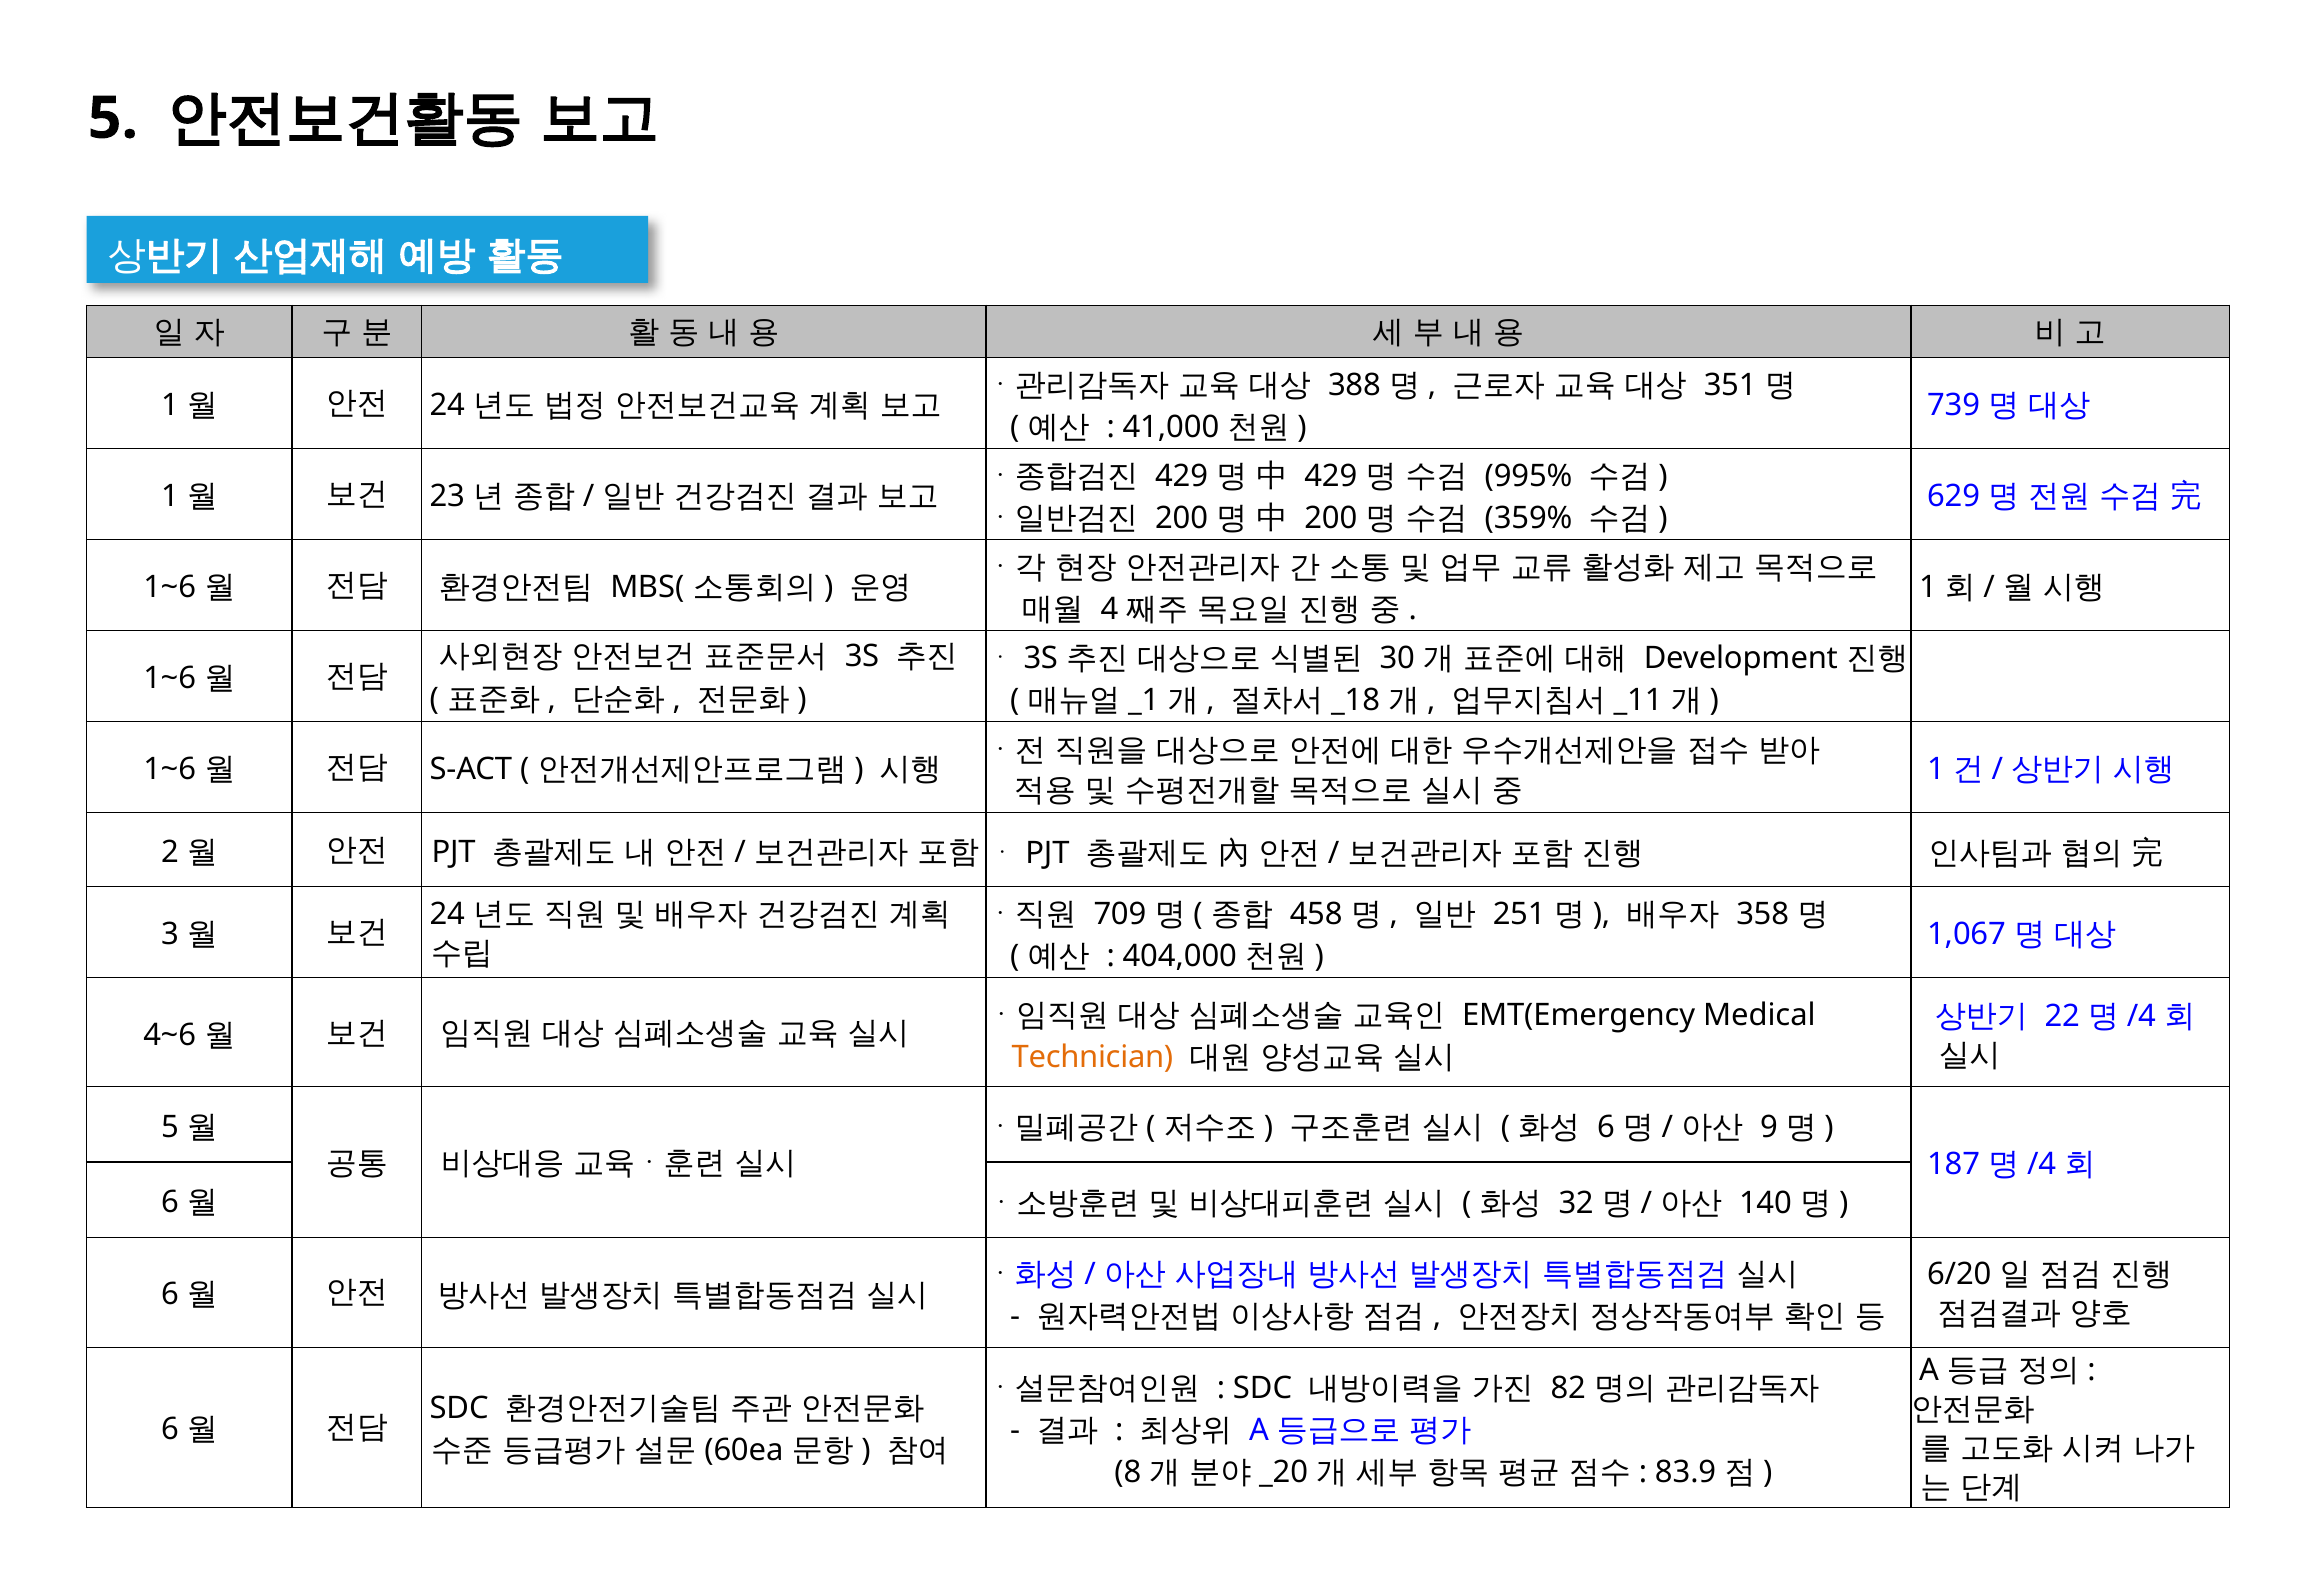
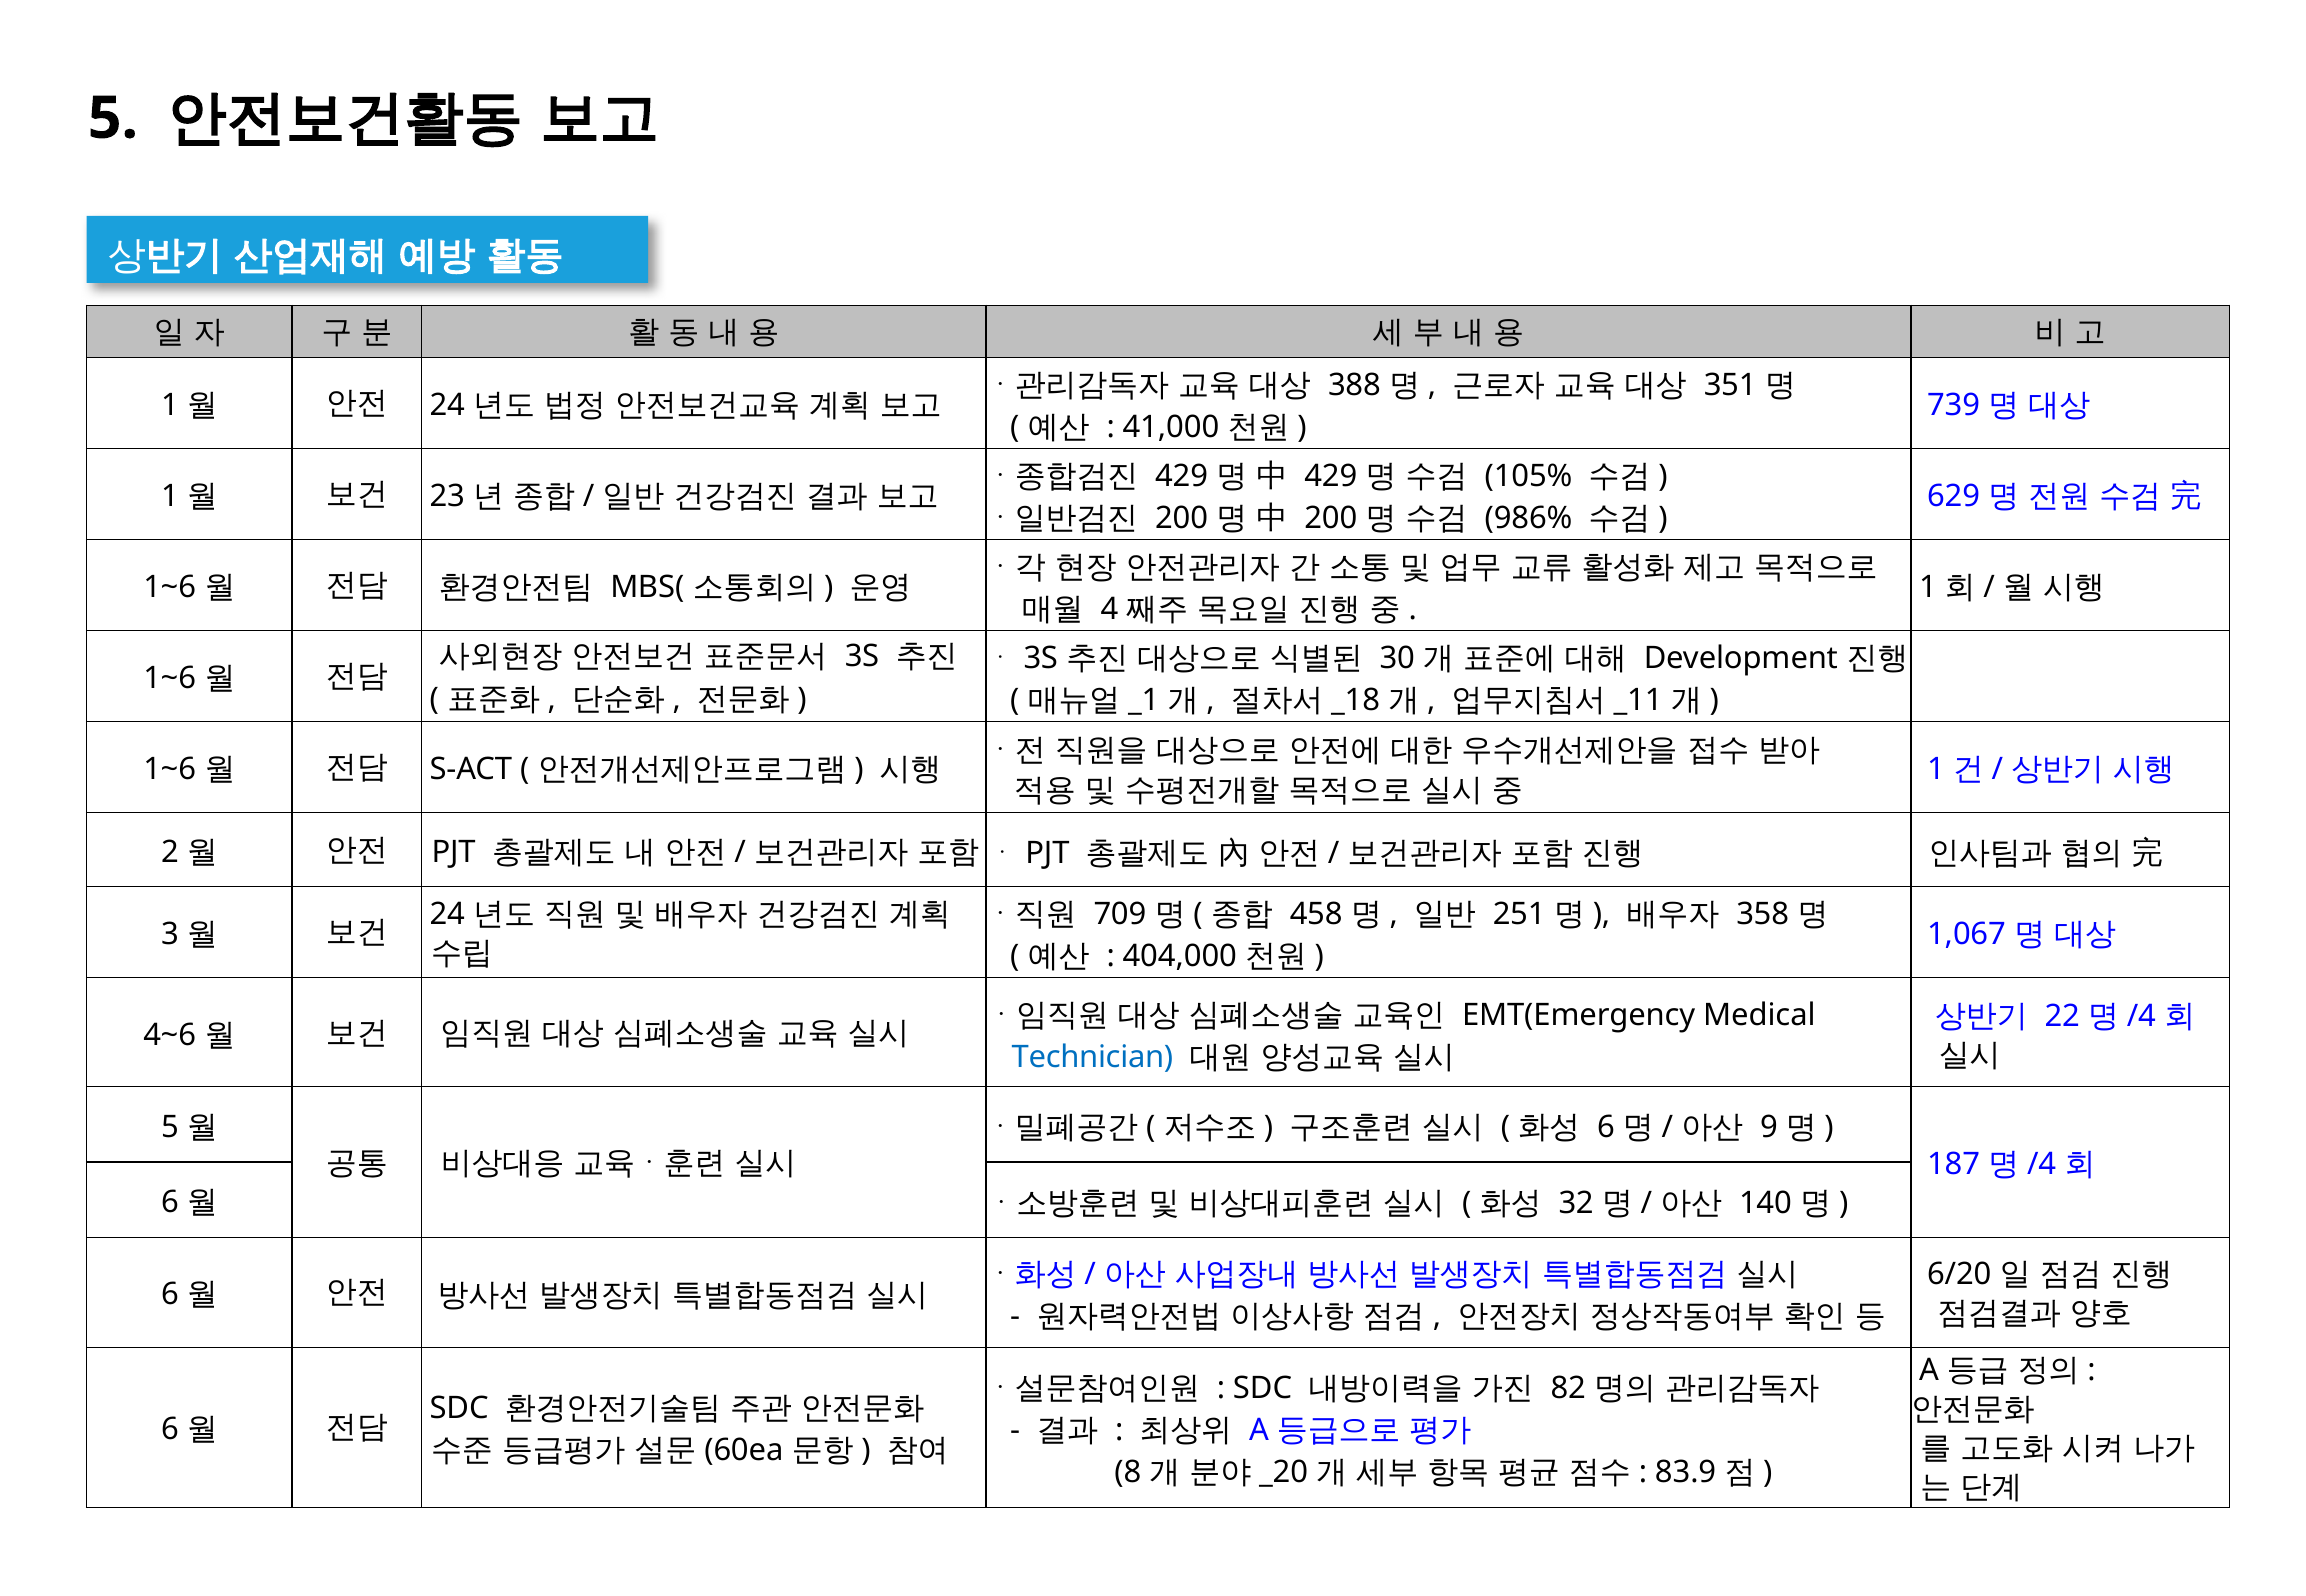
995%: 995% -> 105% (1529, 476)
359%: 359% -> 986% (1529, 519)
Technician colour: orange -> blue (1092, 1058)
